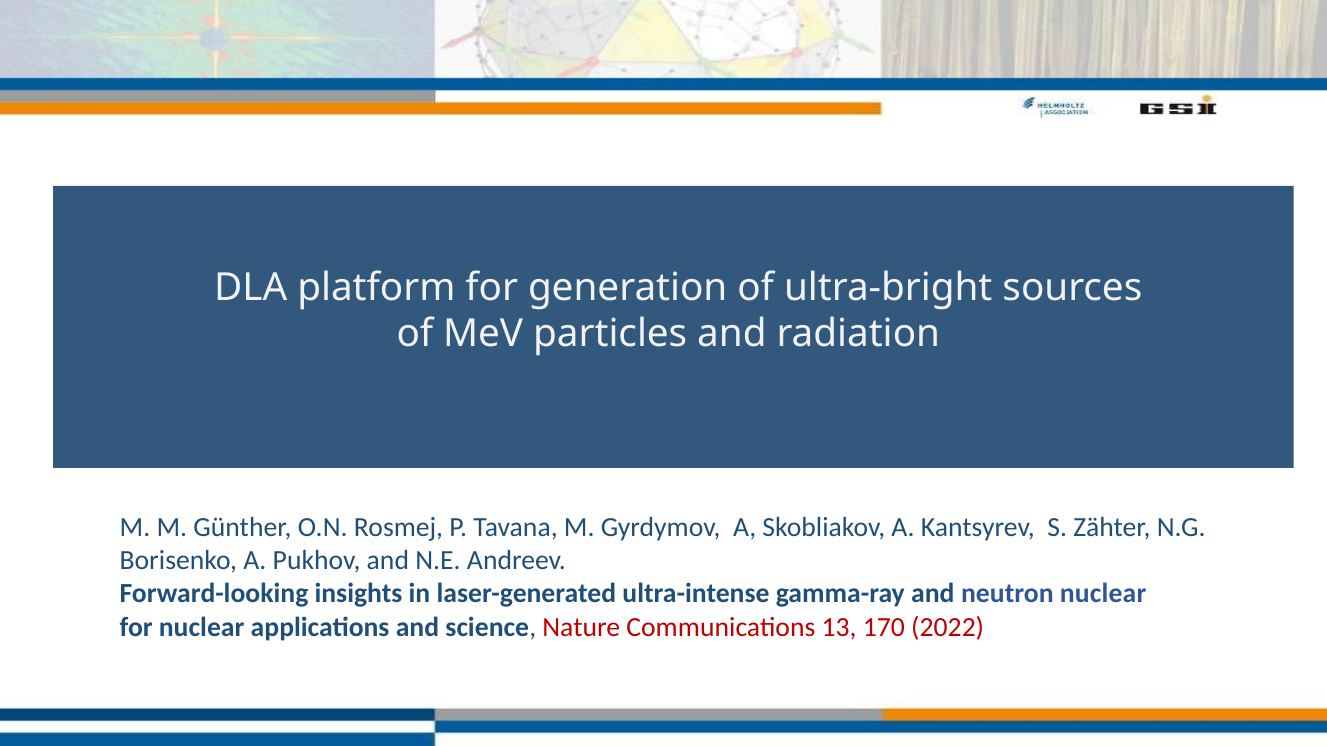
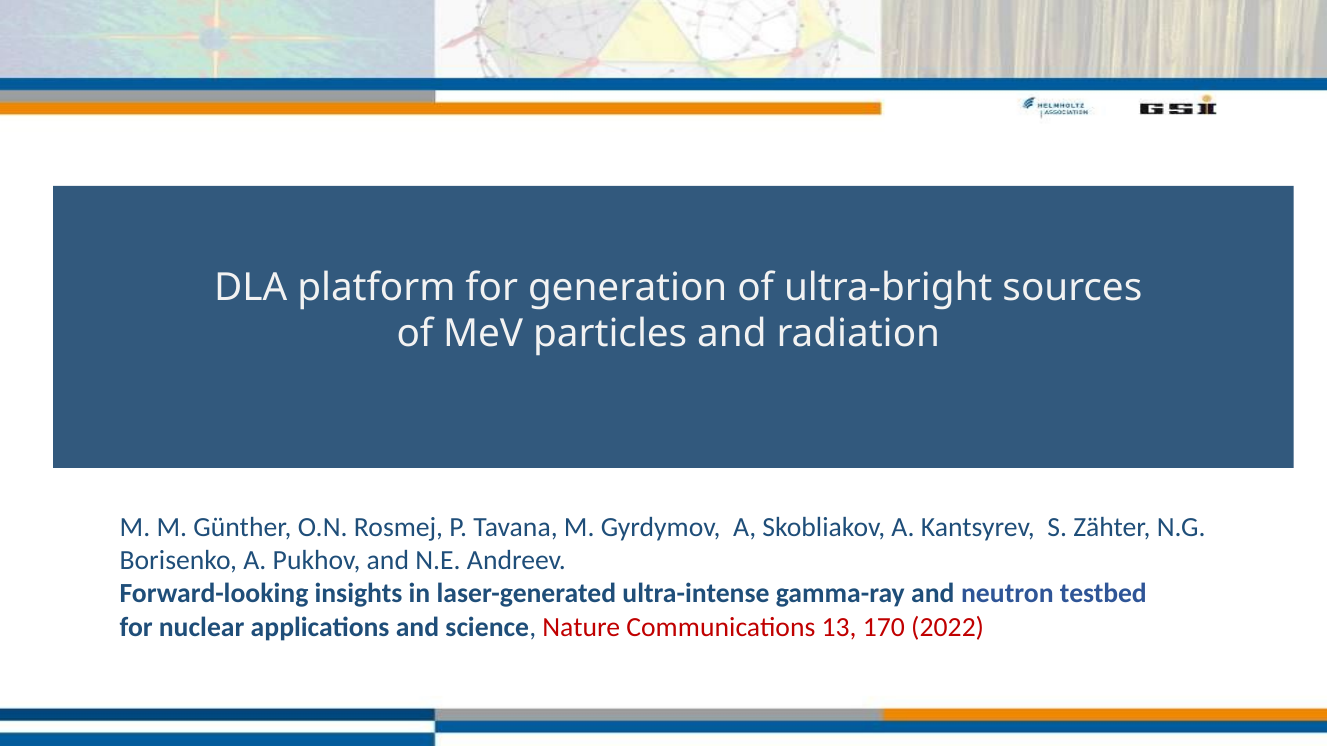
neutron nuclear: nuclear -> testbed (1103, 594)
